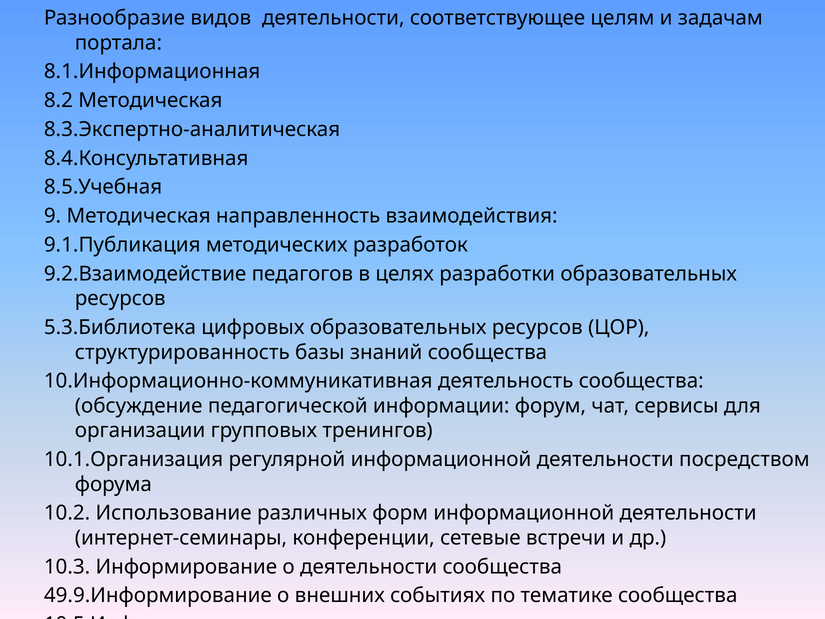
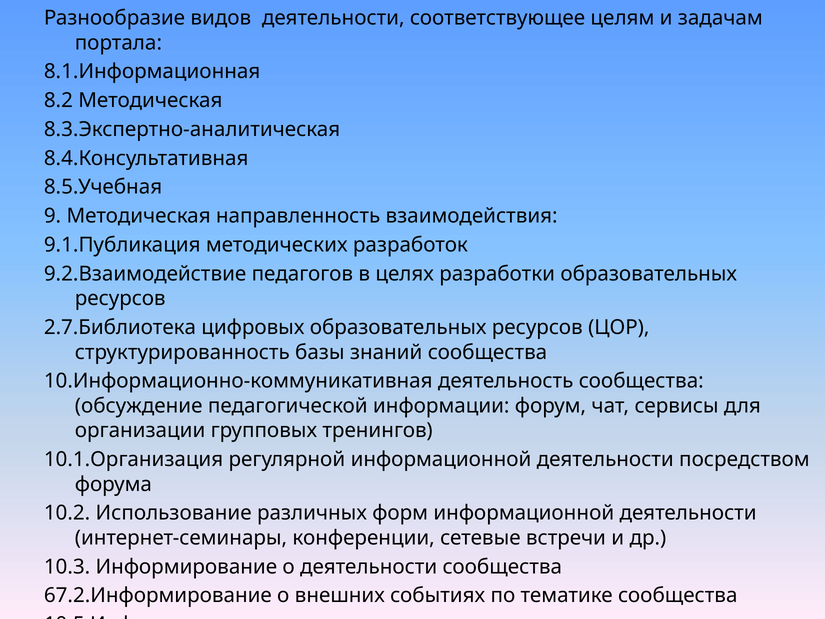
5.3.Библиотека: 5.3.Библиотека -> 2.7.Библиотека (120, 327)
49.9.Информирование: 49.9.Информирование -> 67.2.Информирование (158, 595)
